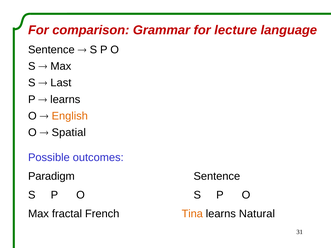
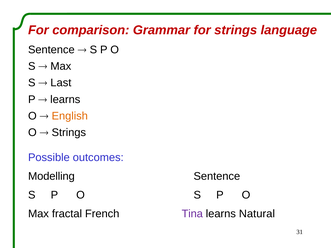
for lecture: lecture -> strings (236, 30)
Spatial: Spatial -> Strings (69, 133)
Paradigm: Paradigm -> Modelling (51, 176)
Tina colour: orange -> purple (192, 214)
